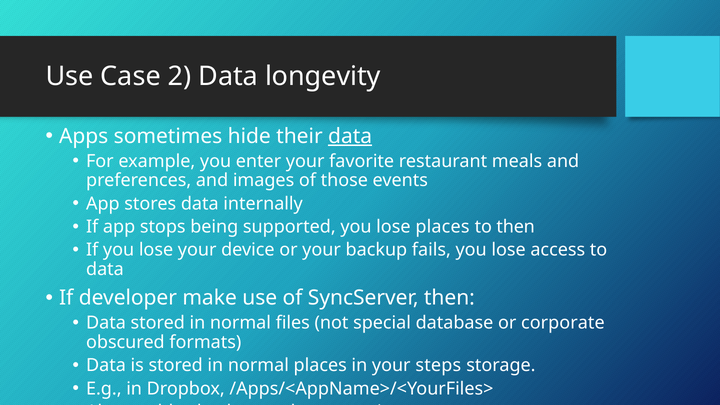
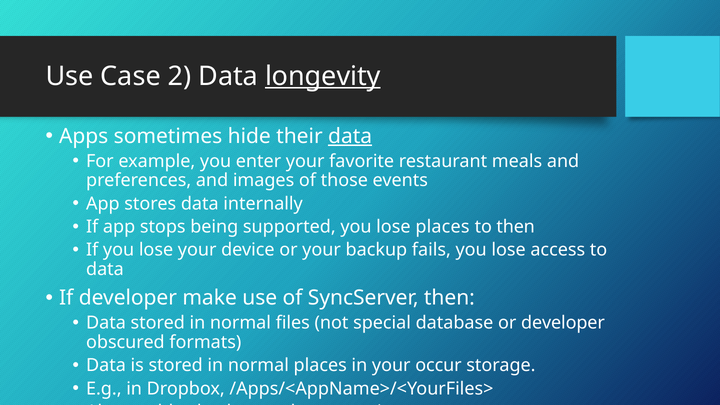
longevity underline: none -> present (323, 76)
or corporate: corporate -> developer (563, 323)
steps: steps -> occur (438, 365)
